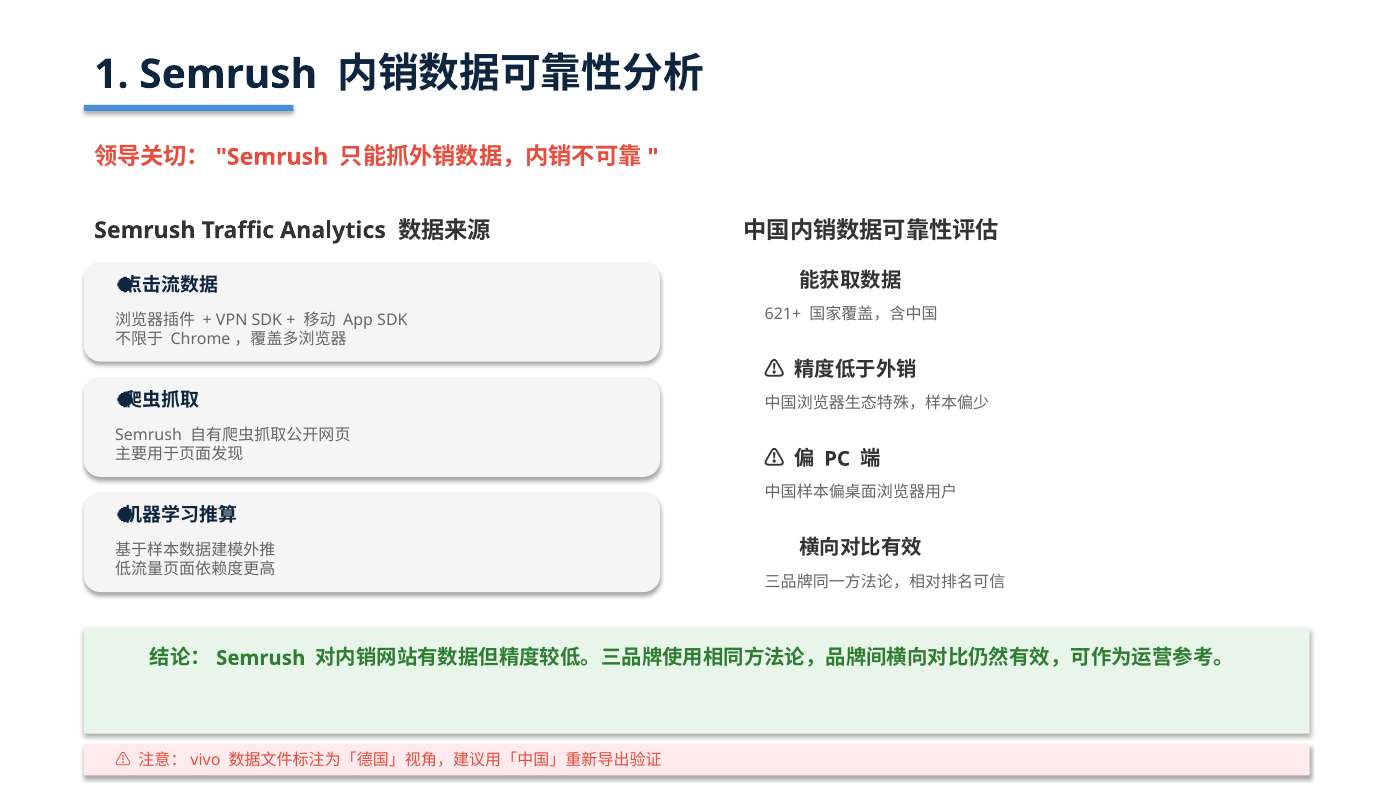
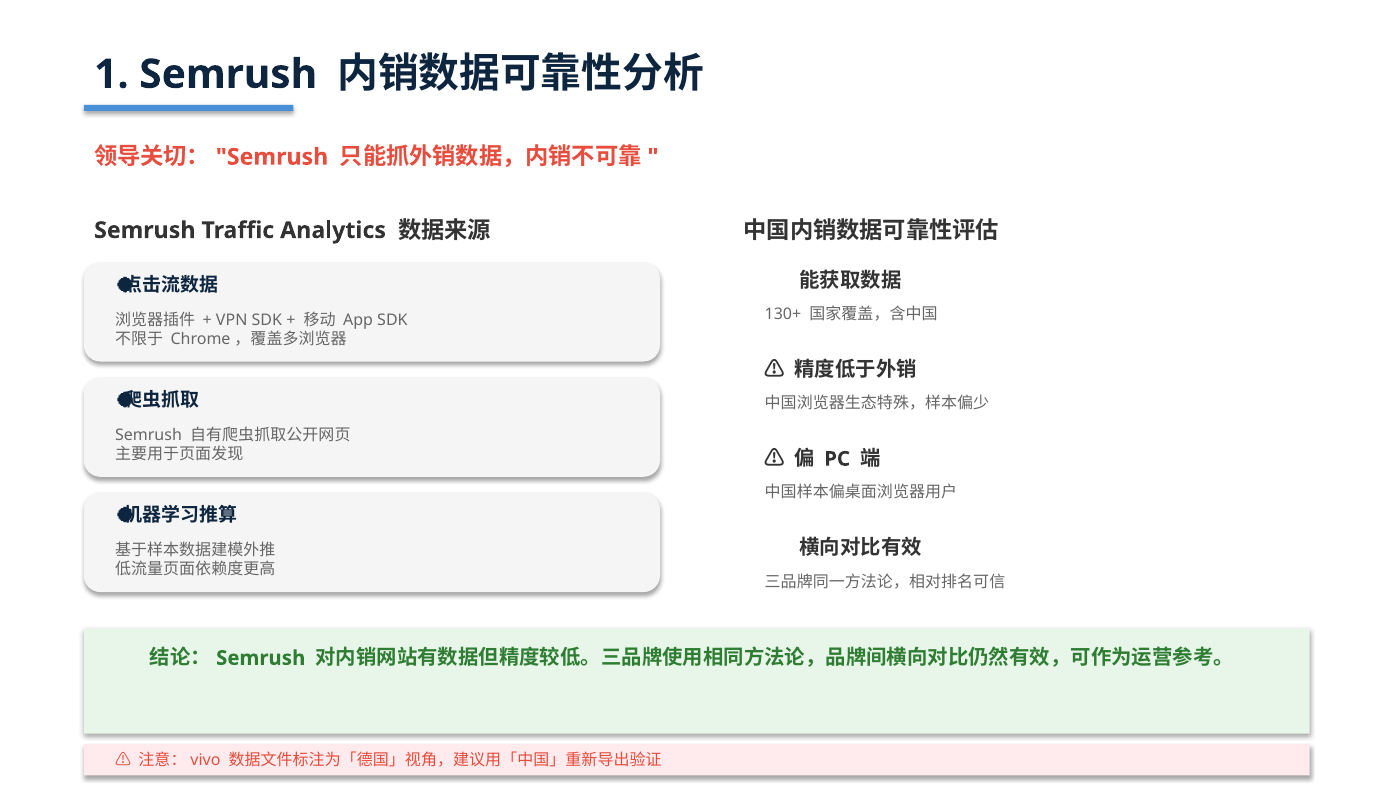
621+: 621+ -> 130+ (783, 314)
